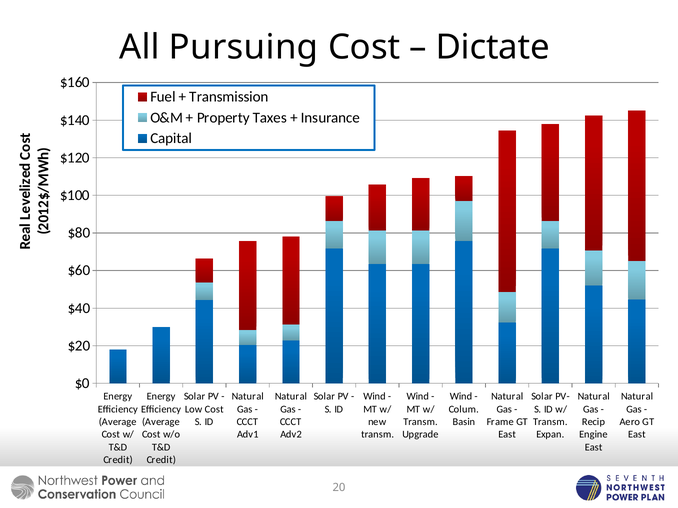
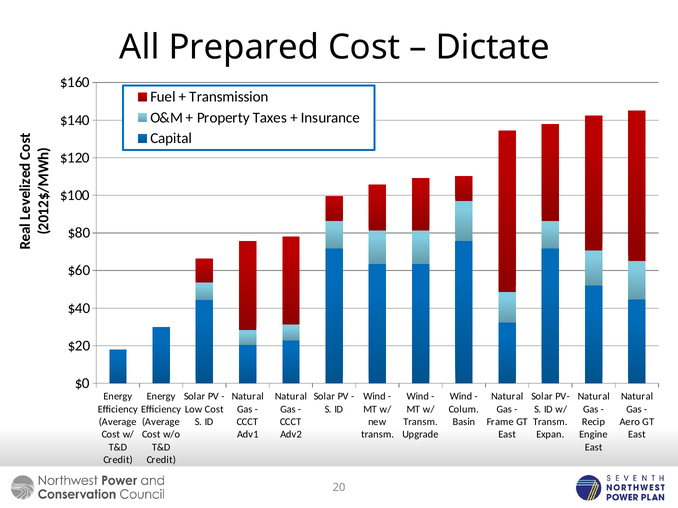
Pursuing: Pursuing -> Prepared (244, 47)
